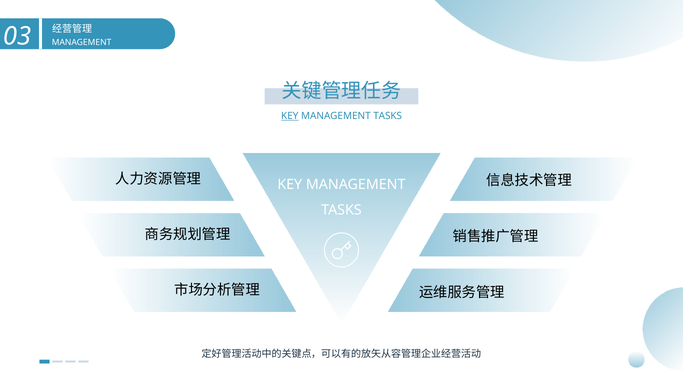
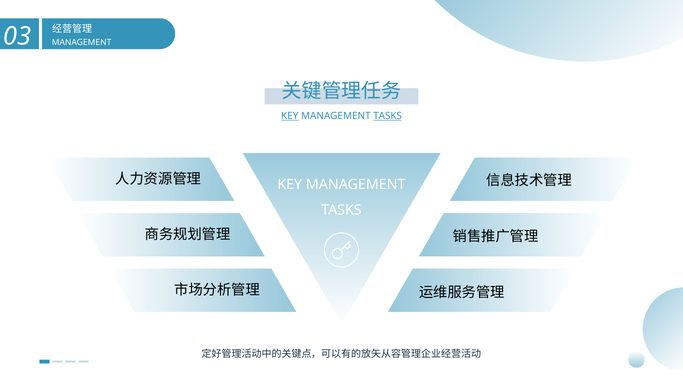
TASKS underline: none -> present (388, 116)
